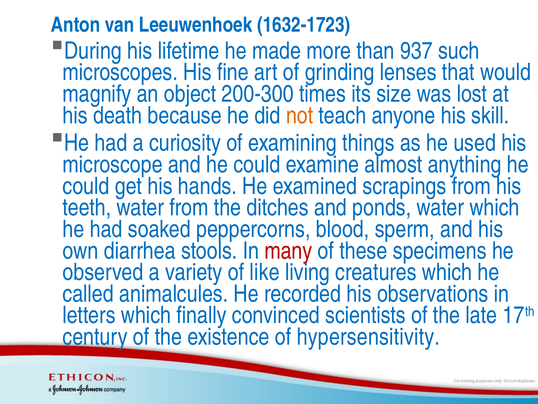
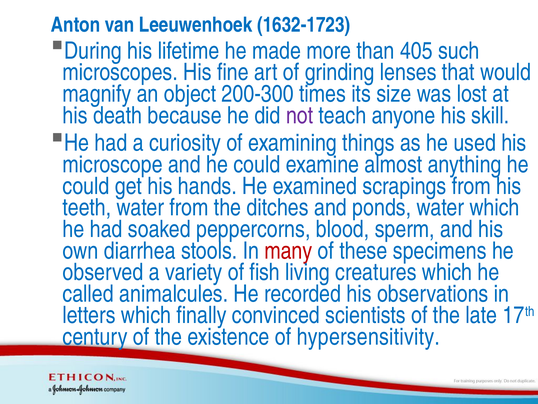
937: 937 -> 405 (416, 51)
not colour: orange -> purple (300, 115)
like: like -> fish (265, 272)
